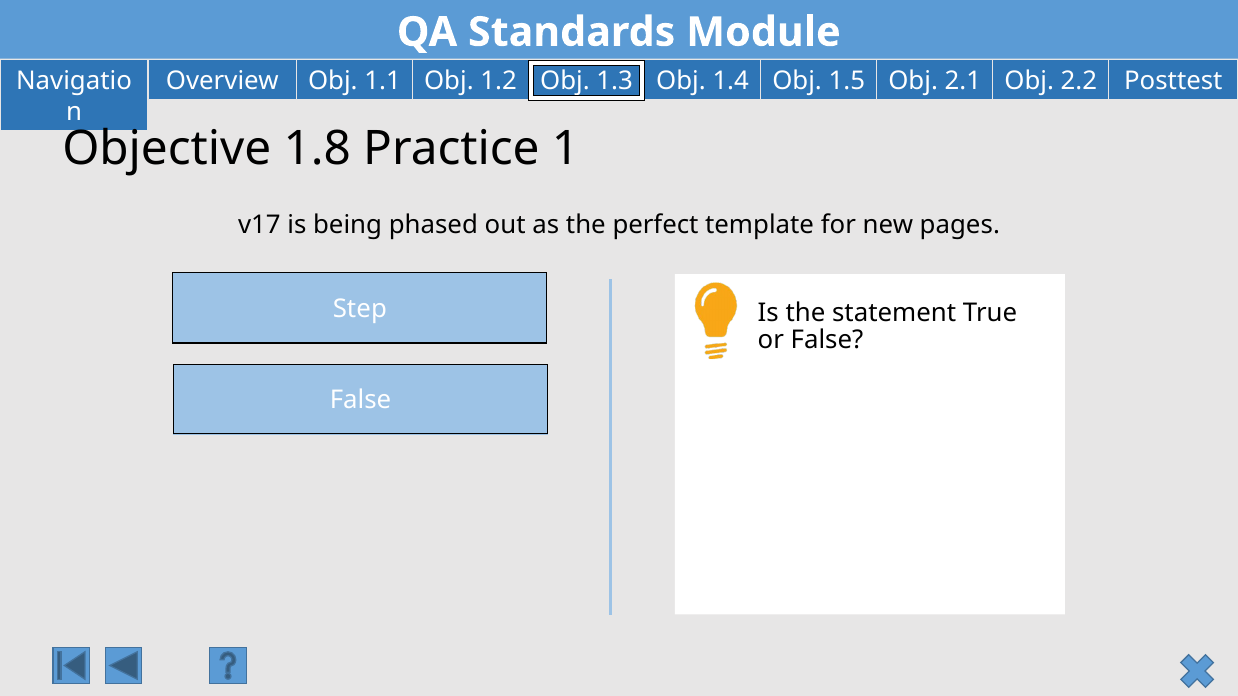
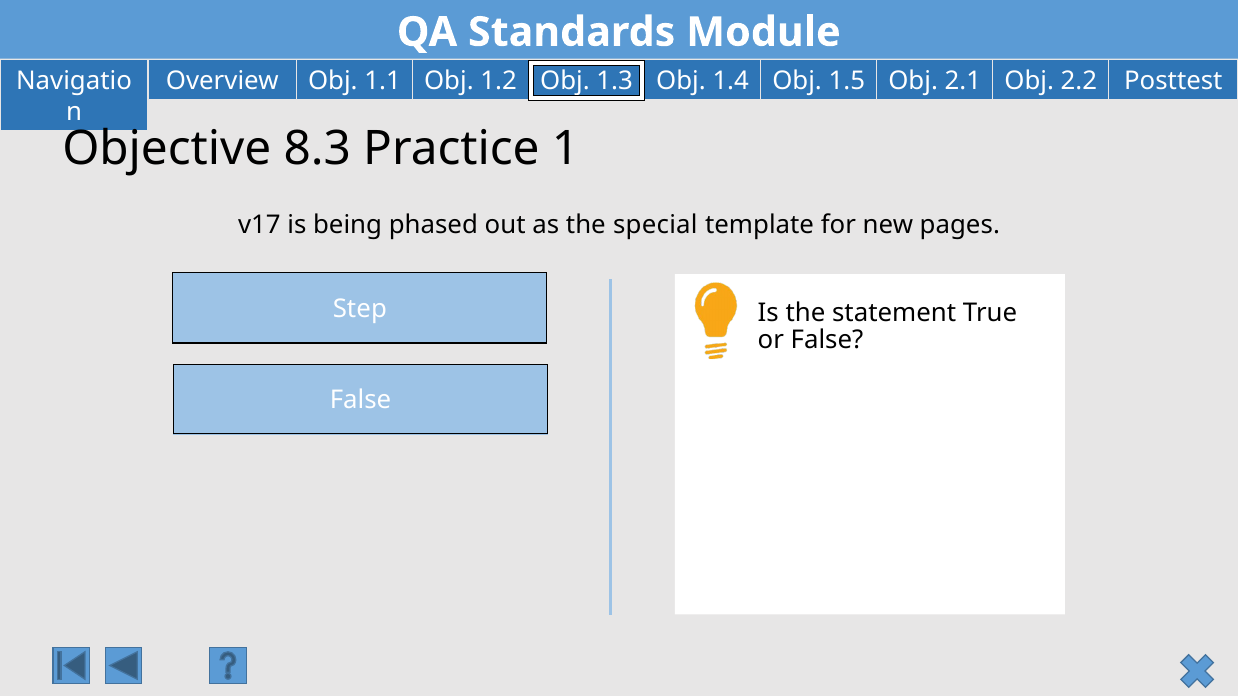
1.8: 1.8 -> 8.3 (317, 149)
perfect: perfect -> special (655, 226)
